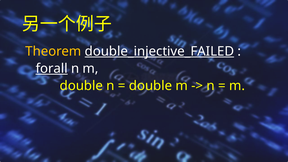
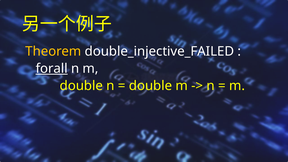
double_injective_FAILED underline: present -> none (159, 51)
